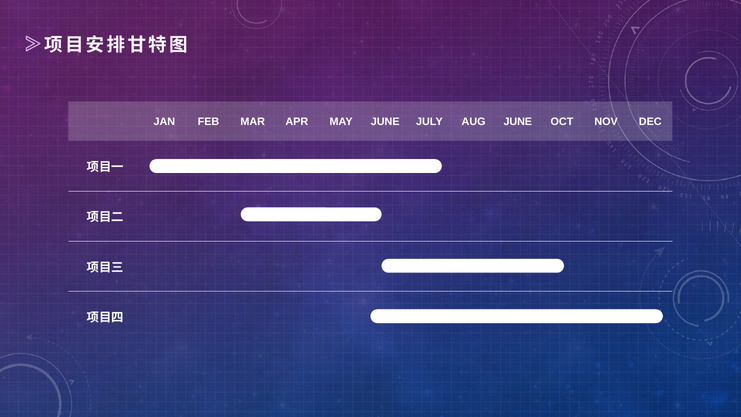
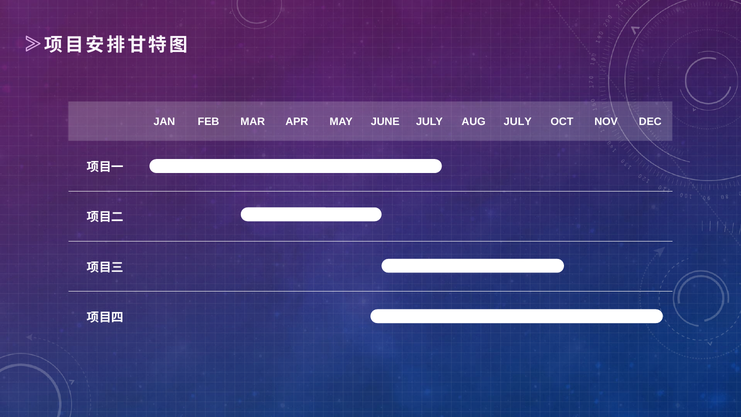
AUG JUNE: JUNE -> JULY (518, 122)
